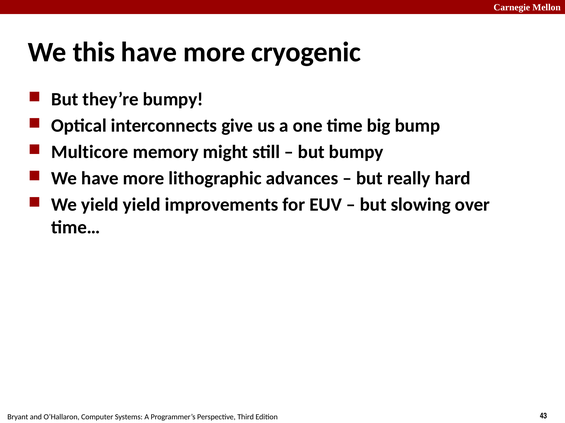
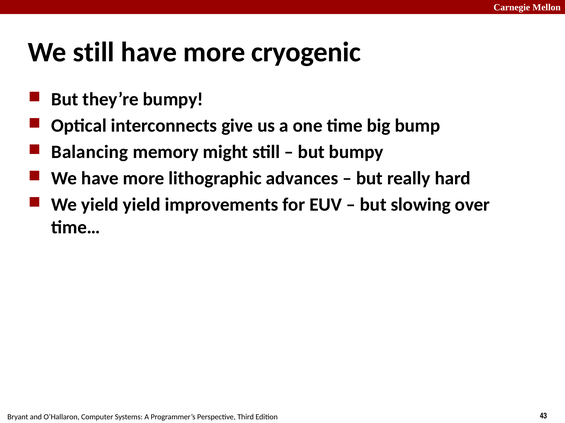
We this: this -> still (94, 52)
Multicore: Multicore -> Balancing (90, 152)
